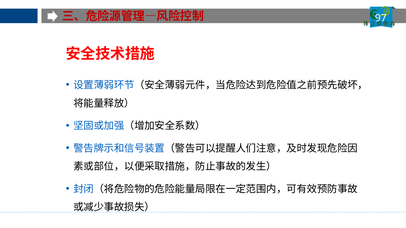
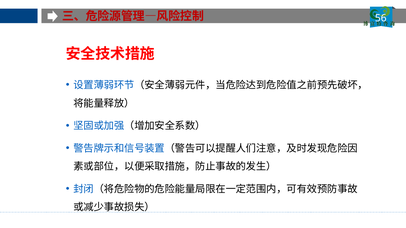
97: 97 -> 56 (381, 18)
